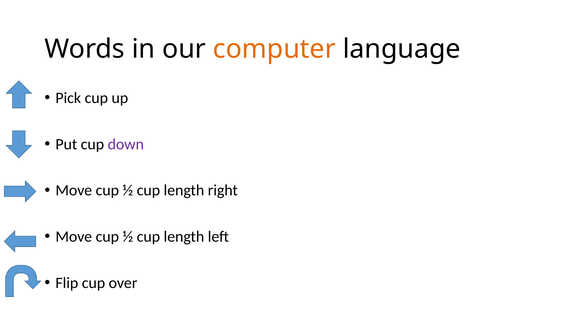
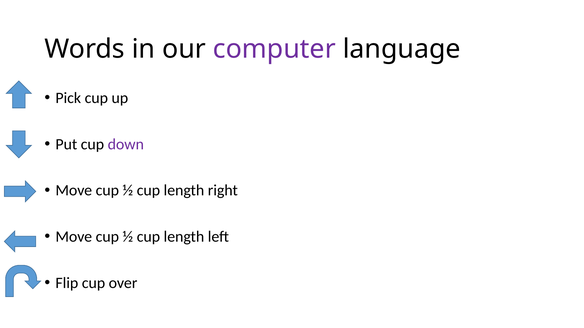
computer colour: orange -> purple (274, 49)
